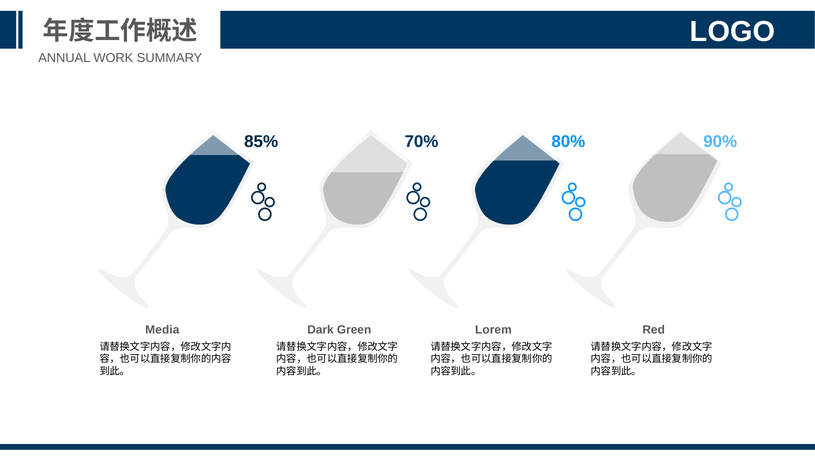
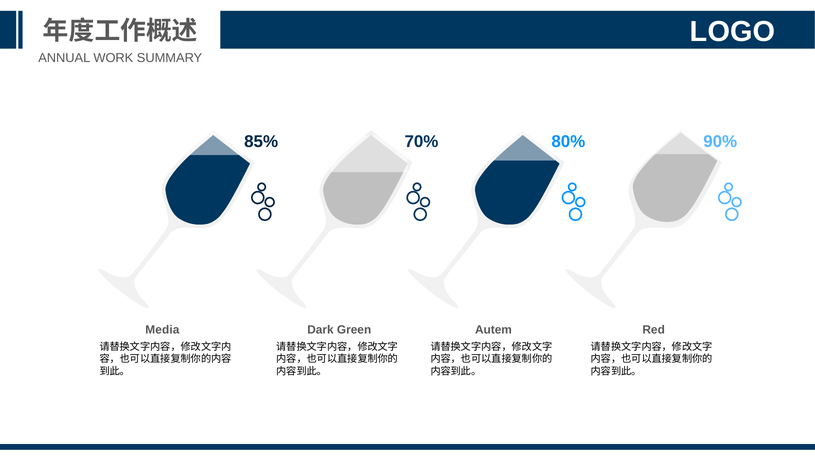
Lorem: Lorem -> Autem (493, 329)
